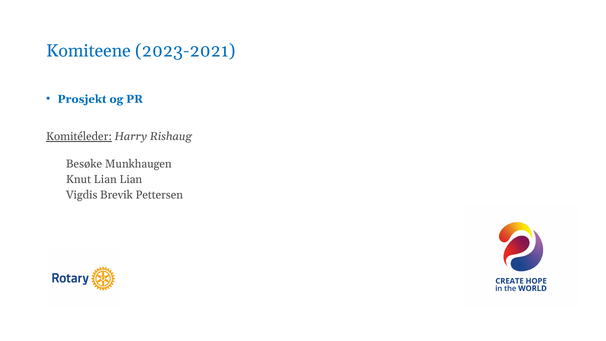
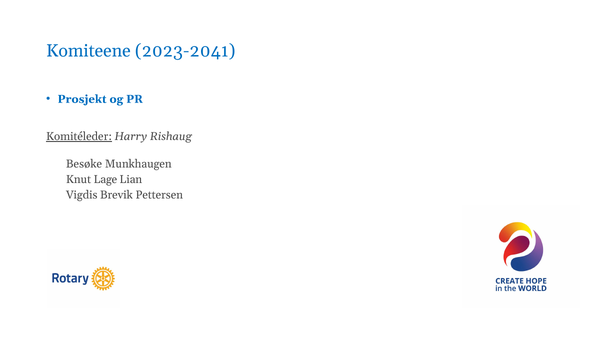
2023-2021: 2023-2021 -> 2023-2041 (185, 51)
Knut Lian: Lian -> Lage (105, 179)
